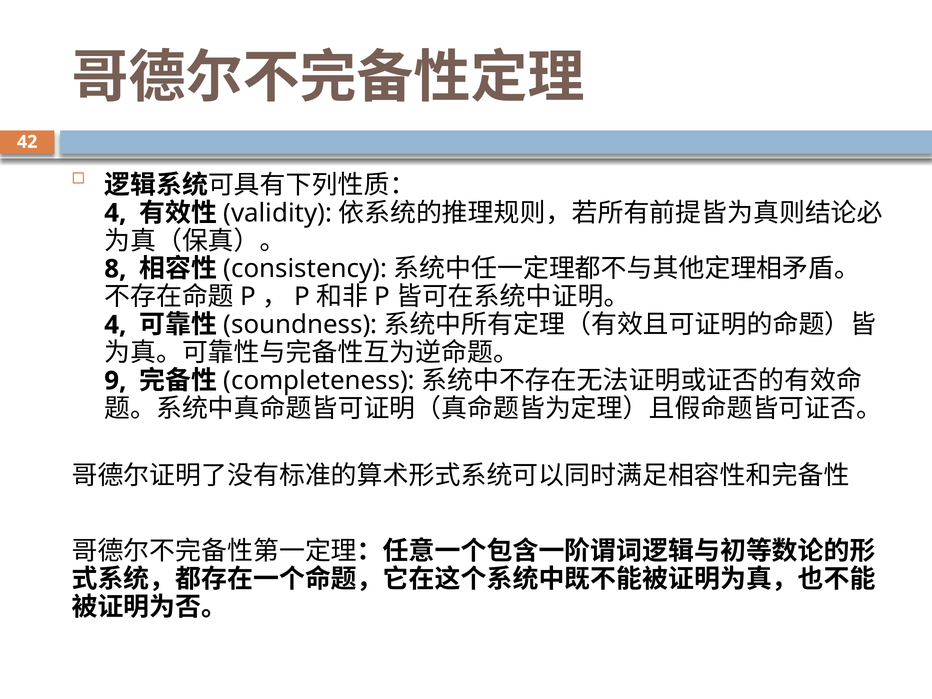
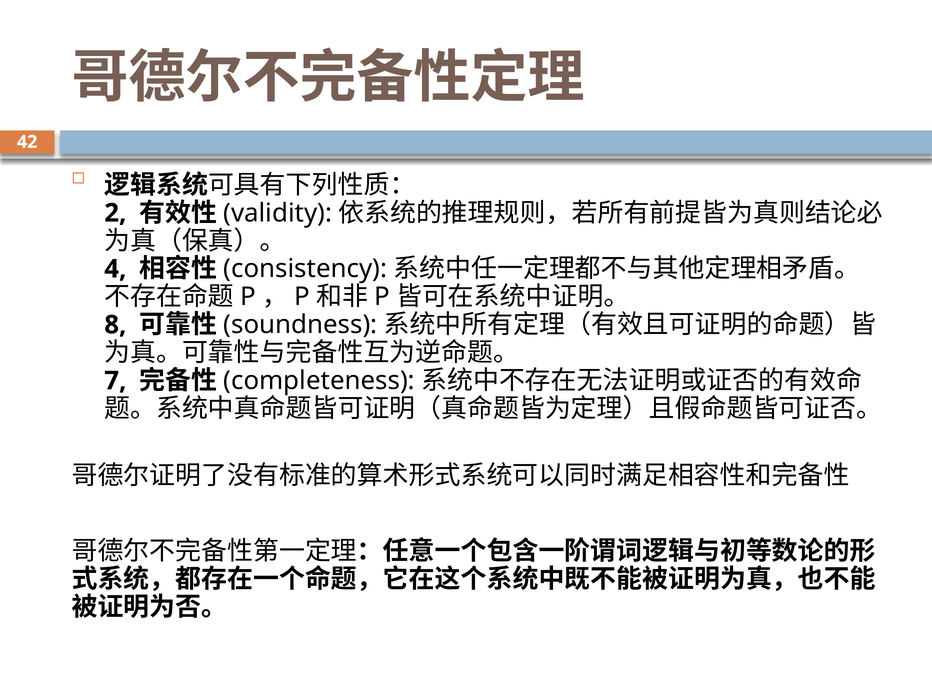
4: 4 -> 2 (115, 213)
8: 8 -> 4 (115, 269)
4: 4 -> 8 (115, 325)
9: 9 -> 7 (115, 381)
